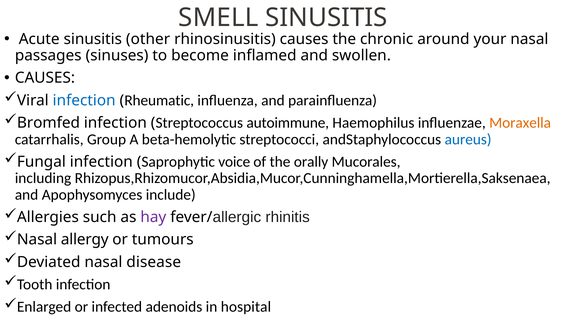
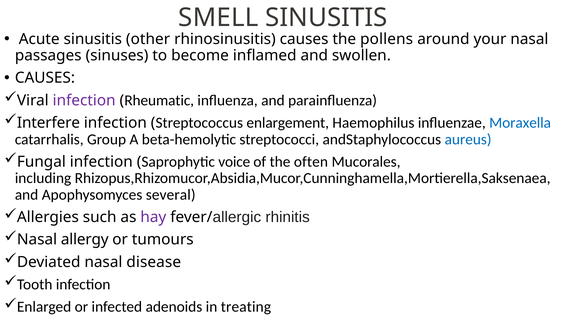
chronic: chronic -> pollens (387, 39)
infection colour: blue -> purple (84, 100)
Bromfed: Bromfed -> Interfere (49, 123)
autoimmune: autoimmune -> enlargement (288, 123)
Moraxella colour: orange -> blue (520, 123)
orally: orally -> often (311, 162)
include: include -> several (171, 195)
hospital: hospital -> treating (246, 307)
